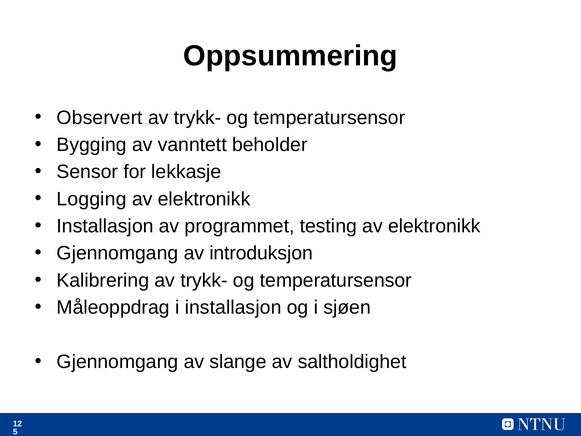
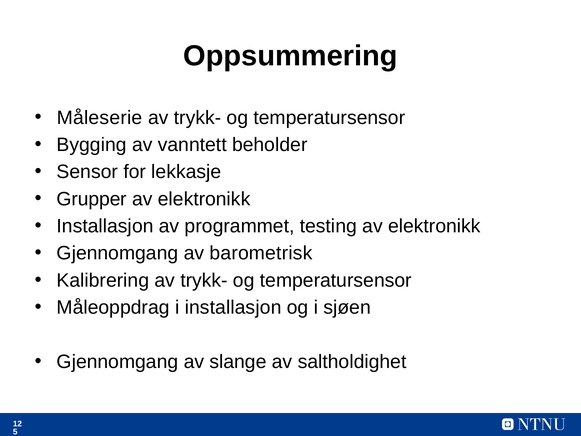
Observert: Observert -> Måleserie (100, 118)
Logging: Logging -> Grupper (92, 199)
introduksjon: introduksjon -> barometrisk (261, 253)
